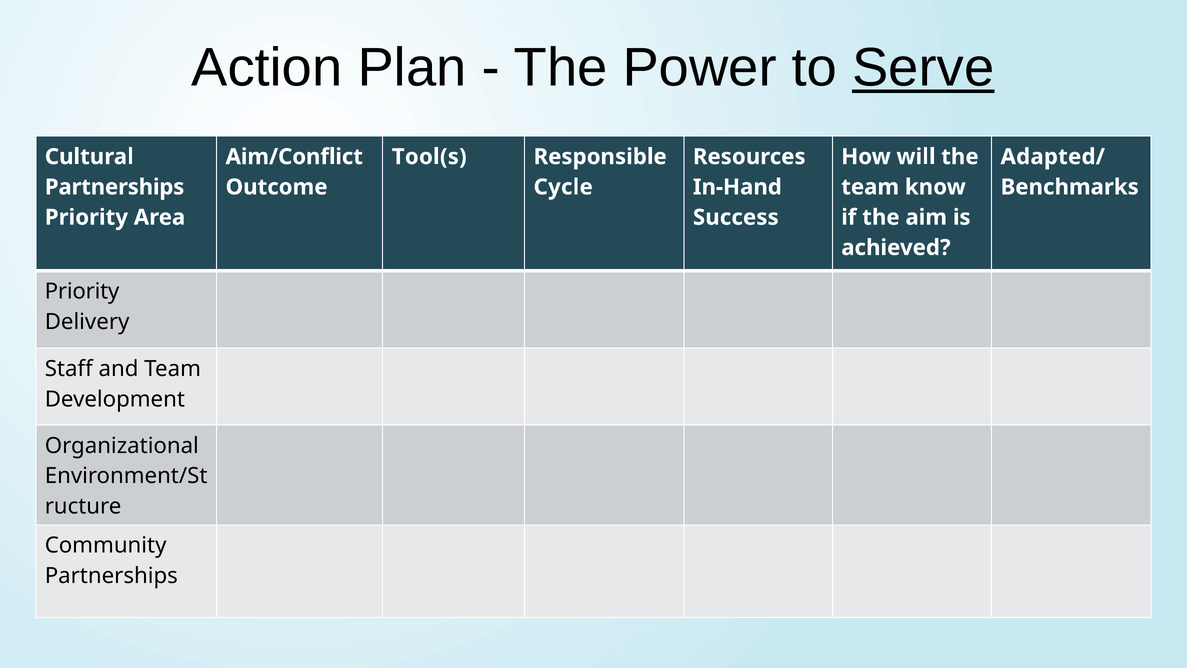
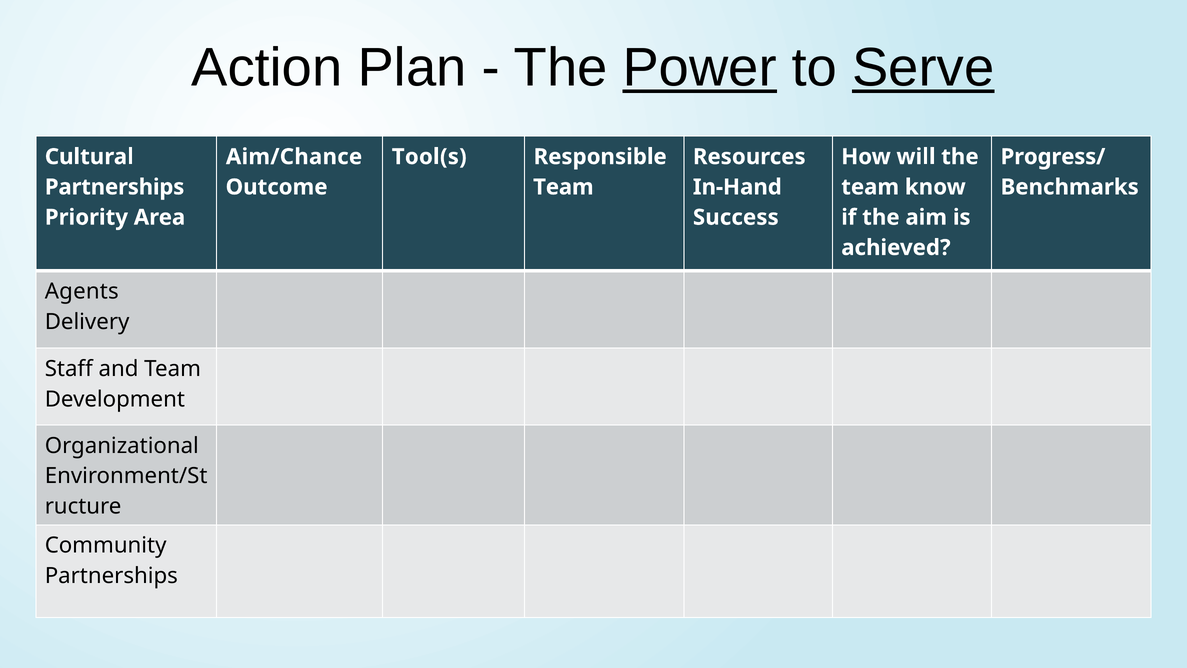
Power underline: none -> present (700, 68)
Aim/Conflict: Aim/Conflict -> Aim/Chance (294, 157)
Adapted/: Adapted/ -> Progress/ (1053, 157)
Cycle: Cycle -> Team (563, 187)
Priority: Priority -> Agents (82, 291)
